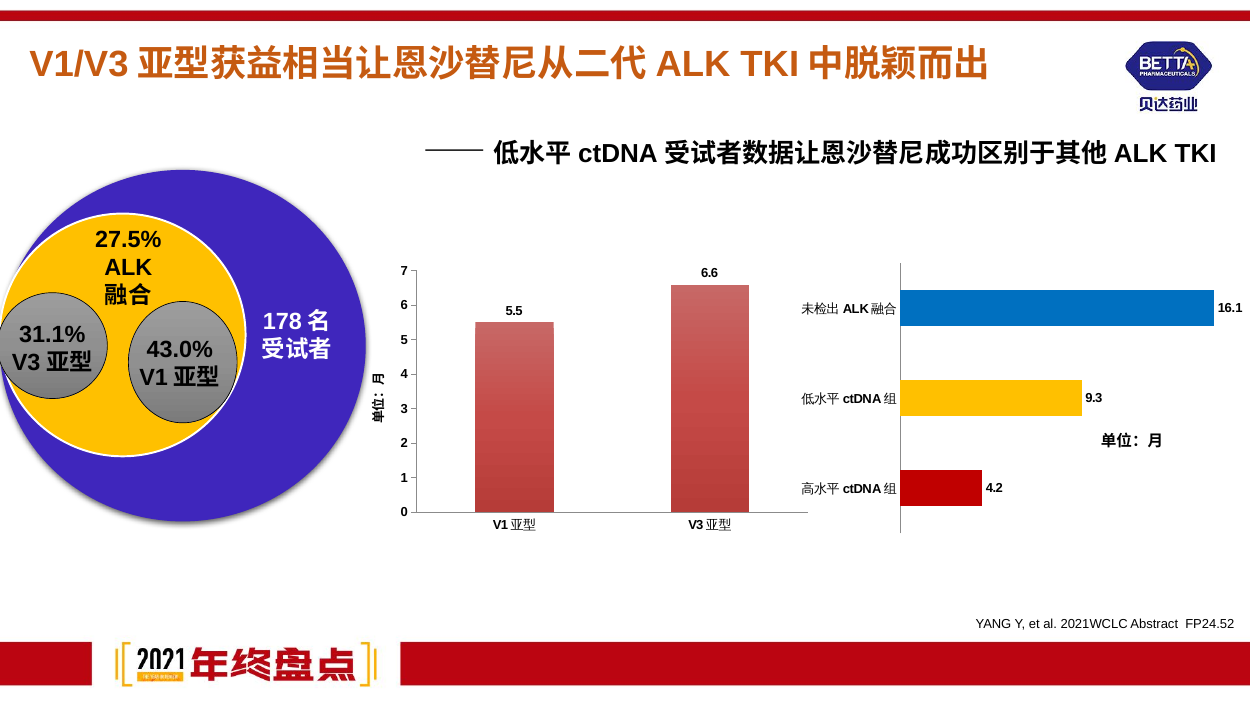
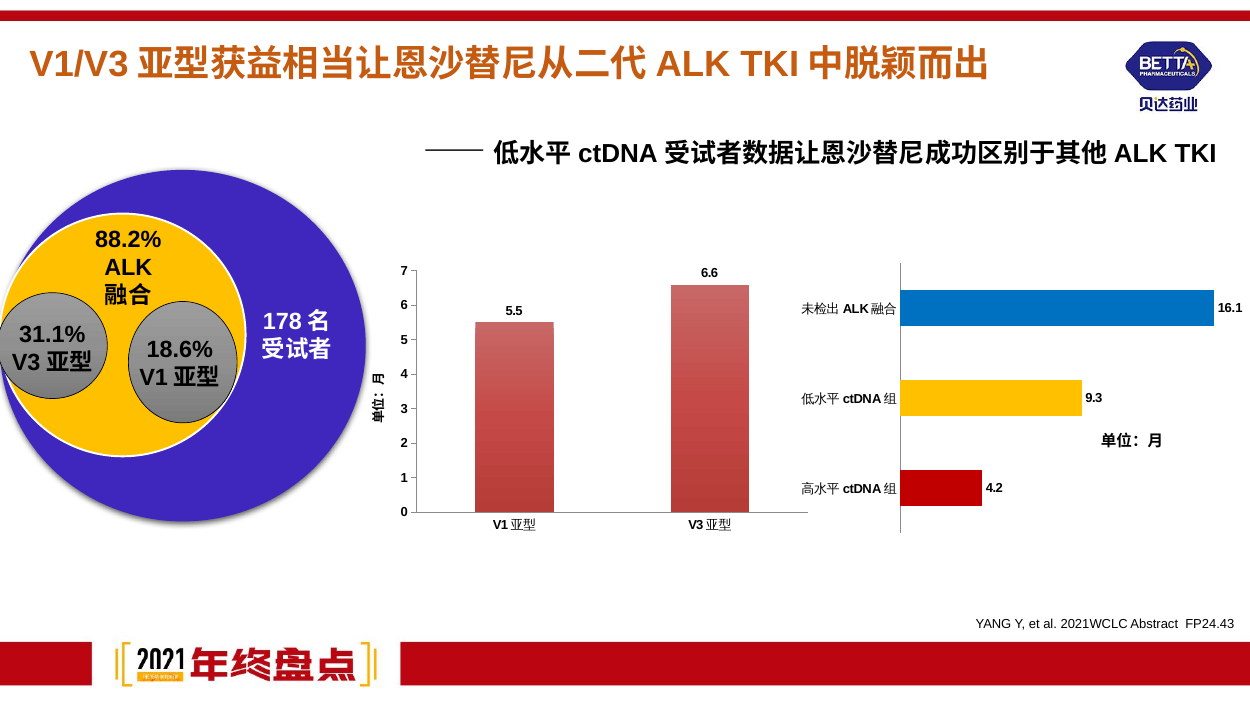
27.5%: 27.5% -> 88.2% (128, 240)
43.0%: 43.0% -> 18.6% (180, 349)
FP24.52: FP24.52 -> FP24.43 (1210, 624)
